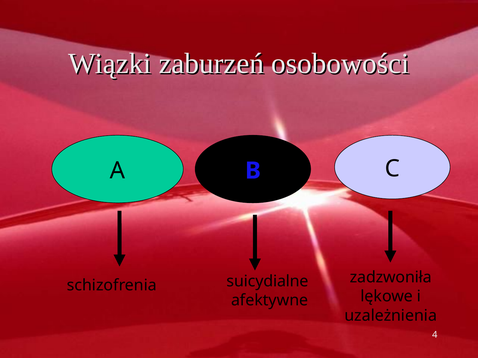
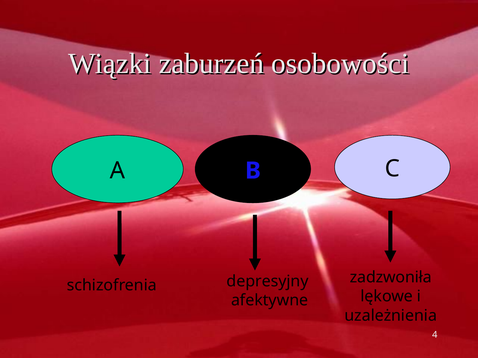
suicydialne: suicydialne -> depresyjny (268, 282)
